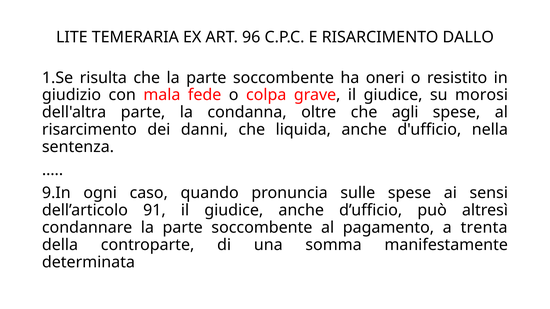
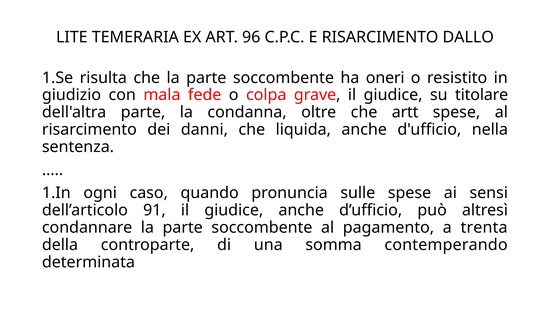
morosi: morosi -> titolare (482, 95)
agli: agli -> artt (405, 112)
9.In: 9.In -> 1.In (56, 193)
manifestamente: manifestamente -> contemperando (446, 245)
